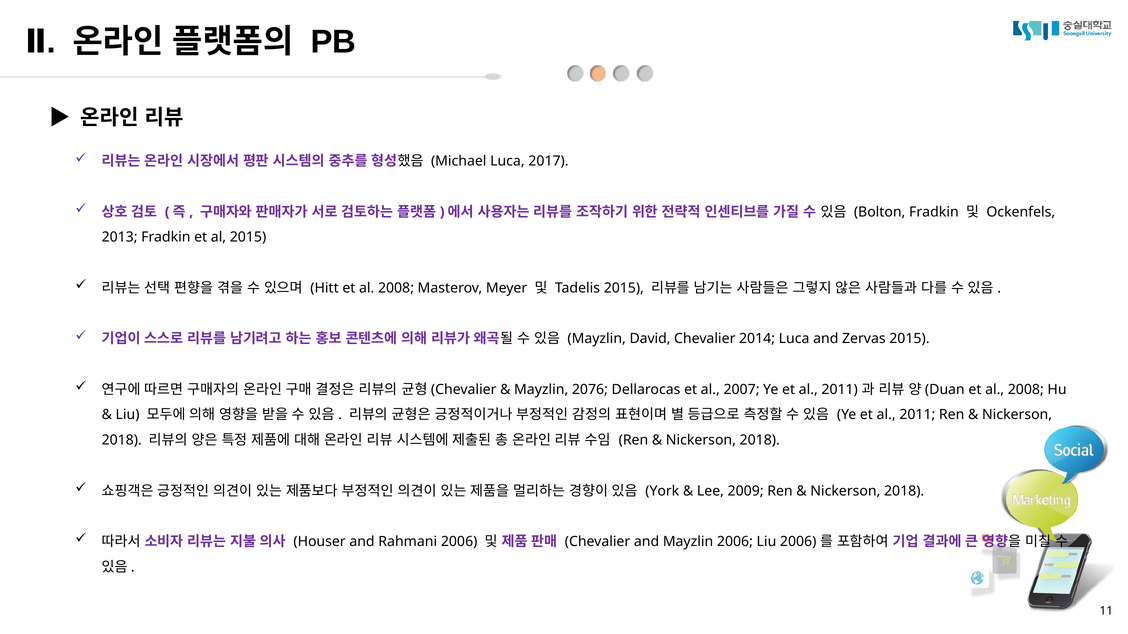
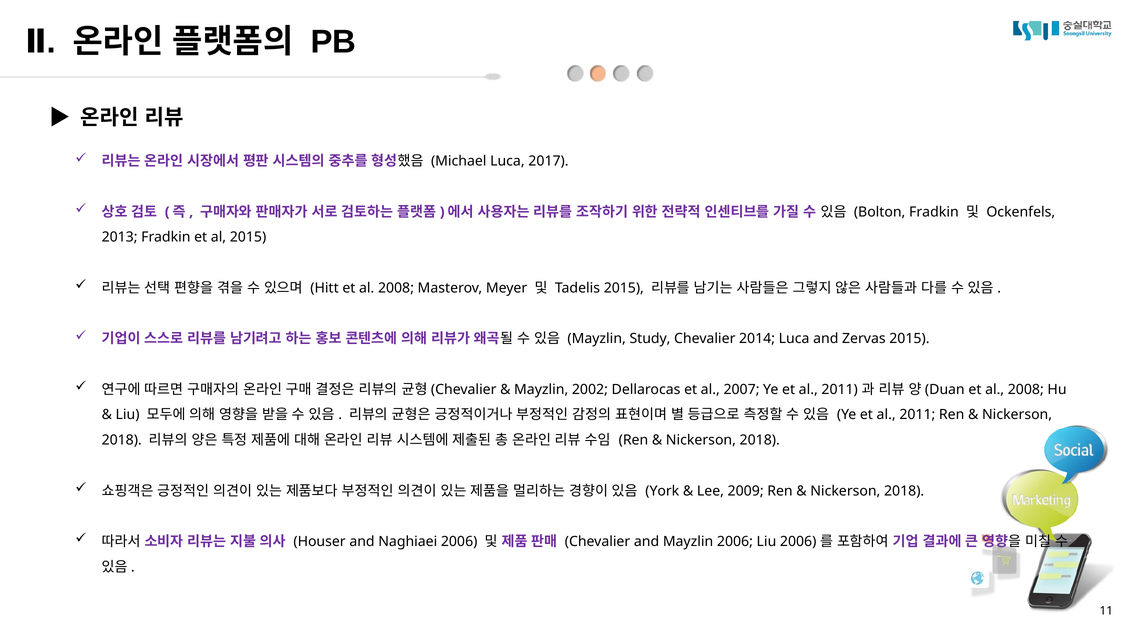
David: David -> Study (650, 339)
2076: 2076 -> 2002 (590, 390)
Rahmani: Rahmani -> Naghiaei (408, 542)
